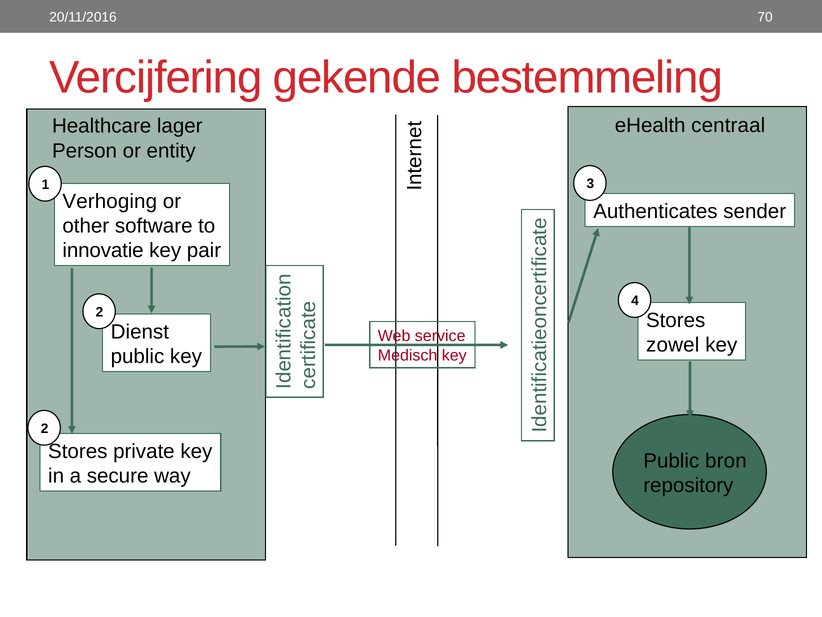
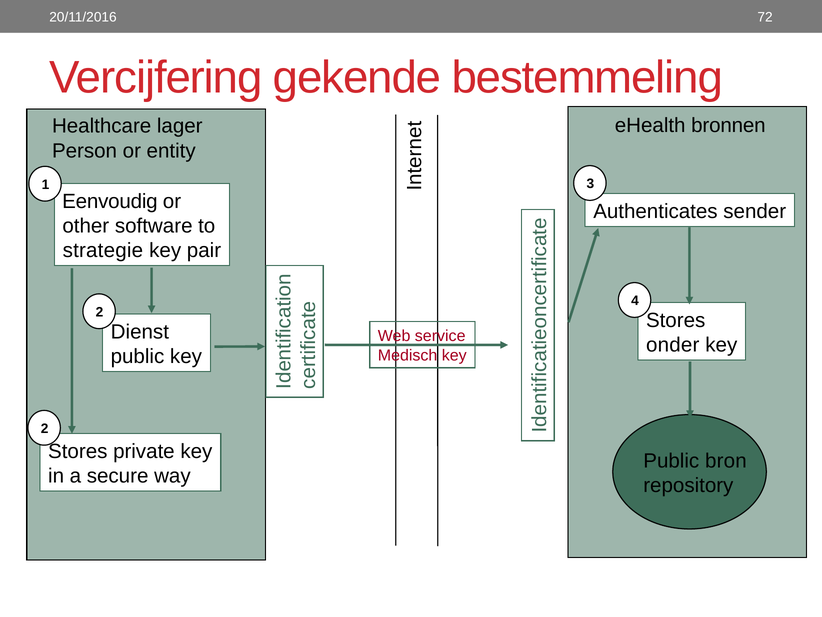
70: 70 -> 72 (765, 17)
centraal: centraal -> bronnen (728, 125)
Verhoging: Verhoging -> Eenvoudig (110, 201)
innovatie: innovatie -> strategie (103, 250)
zowel: zowel -> onder (673, 345)
